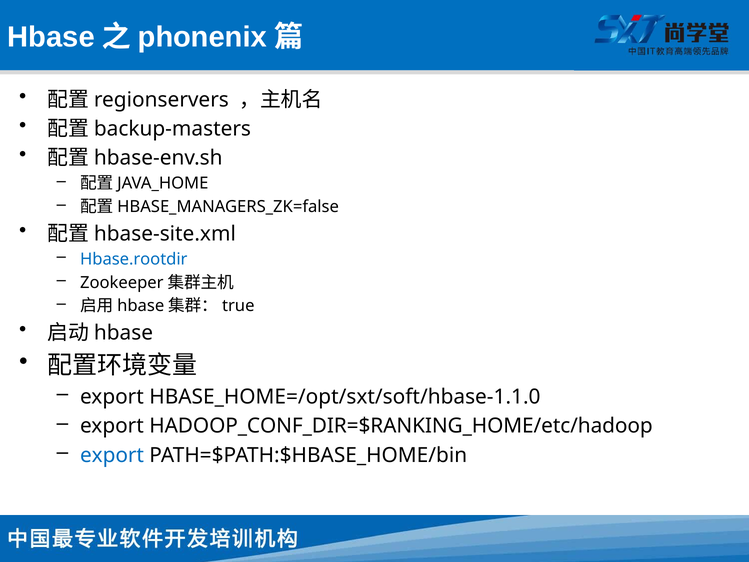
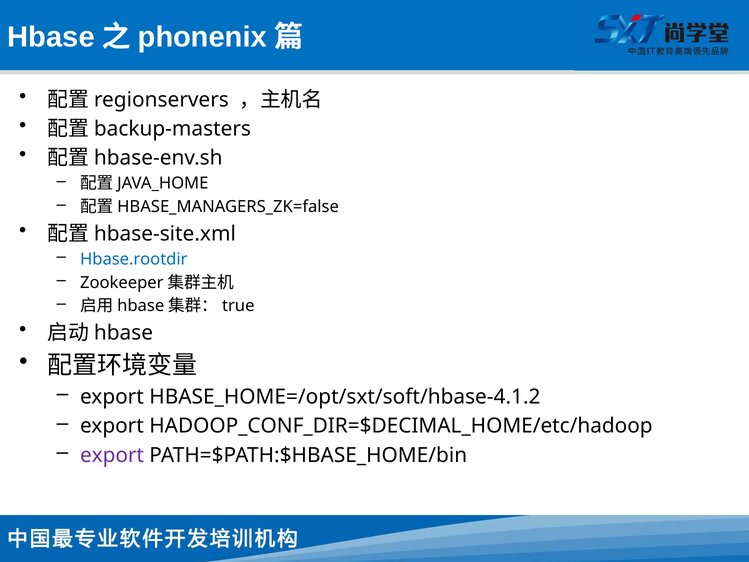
HBASE_HOME=/opt/sxt/soft/hbase-1.1.0: HBASE_HOME=/opt/sxt/soft/hbase-1.1.0 -> HBASE_HOME=/opt/sxt/soft/hbase-4.1.2 (345, 397)
HADOOP_CONF_DIR=$RANKING_HOME/etc/hadoop: HADOOP_CONF_DIR=$RANKING_HOME/etc/hadoop -> HADOOP_CONF_DIR=$DECIMAL_HOME/etc/hadoop (401, 426)
export colour: blue -> purple (112, 455)
